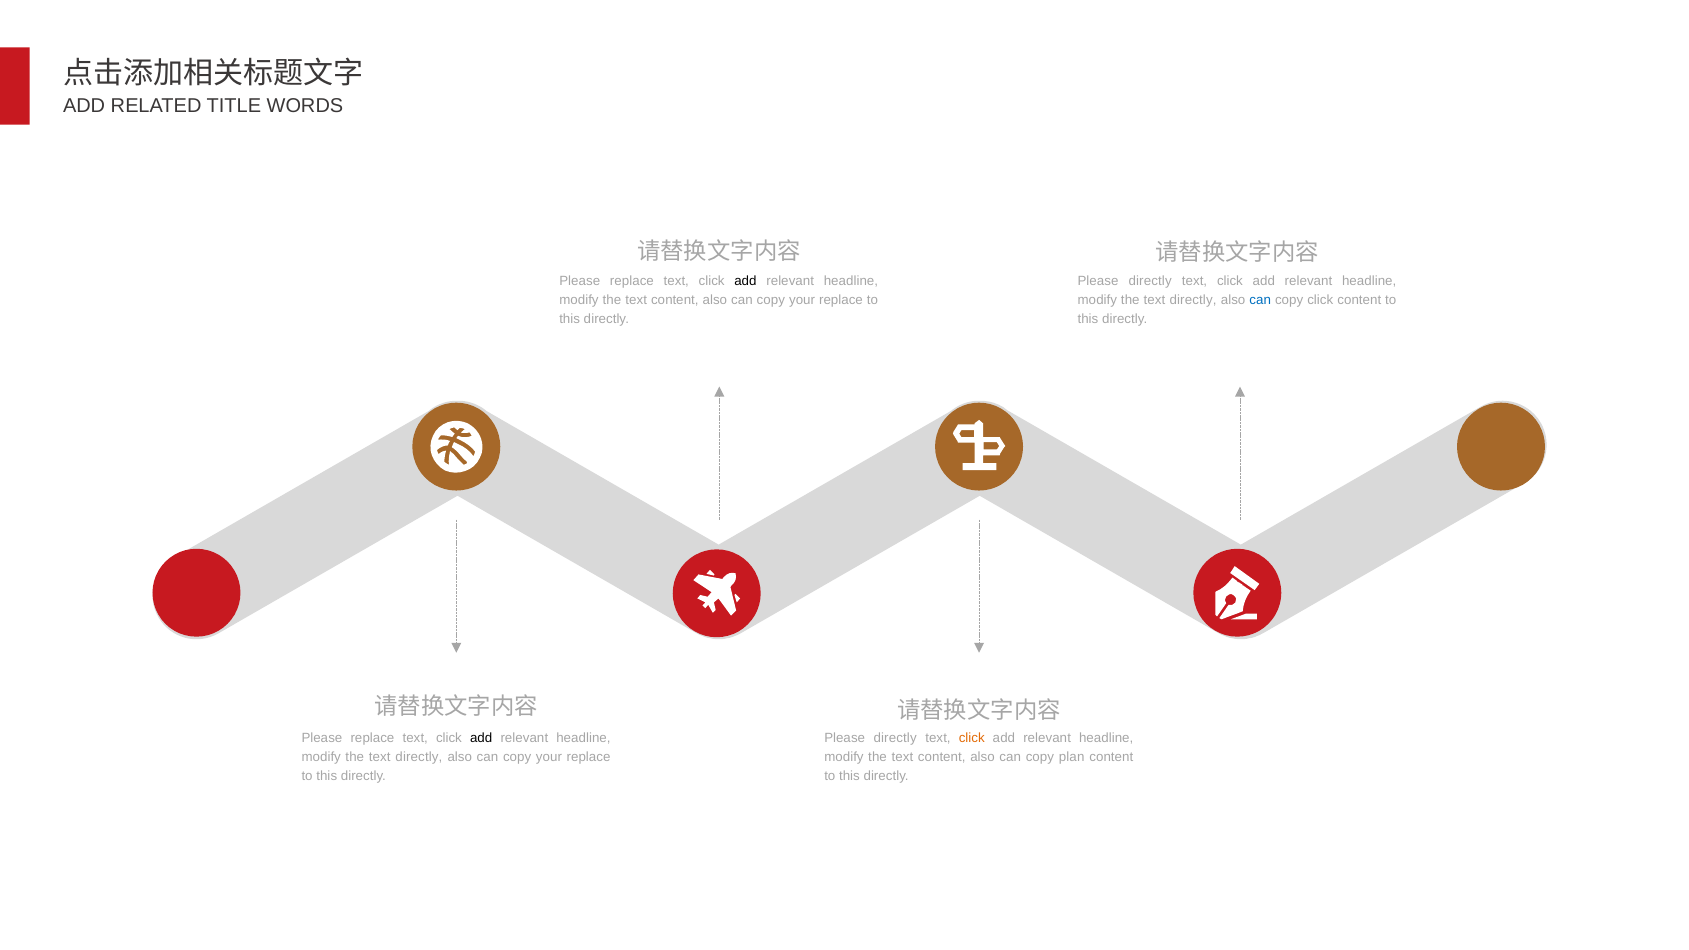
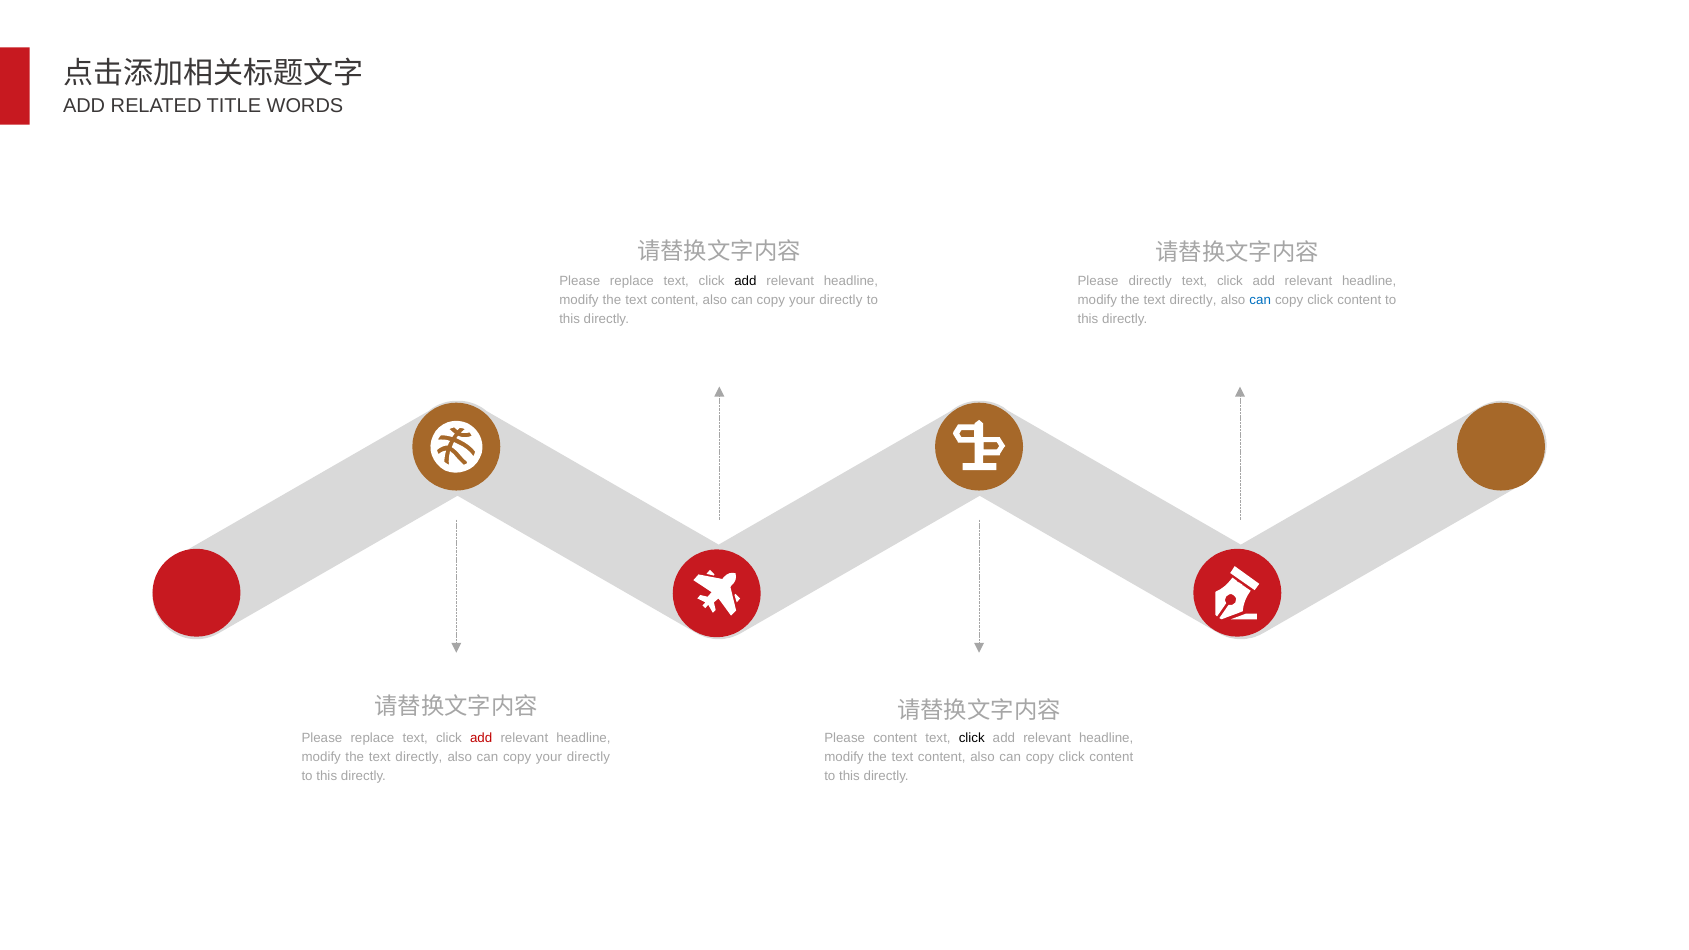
replace: replace -> directly (841, 300)
add colour: black -> red (481, 738)
directly: directly -> content (895, 738)
click colour: orange -> black (972, 738)
replace: replace -> directly (589, 757)
plan: plan -> click (1072, 757)
